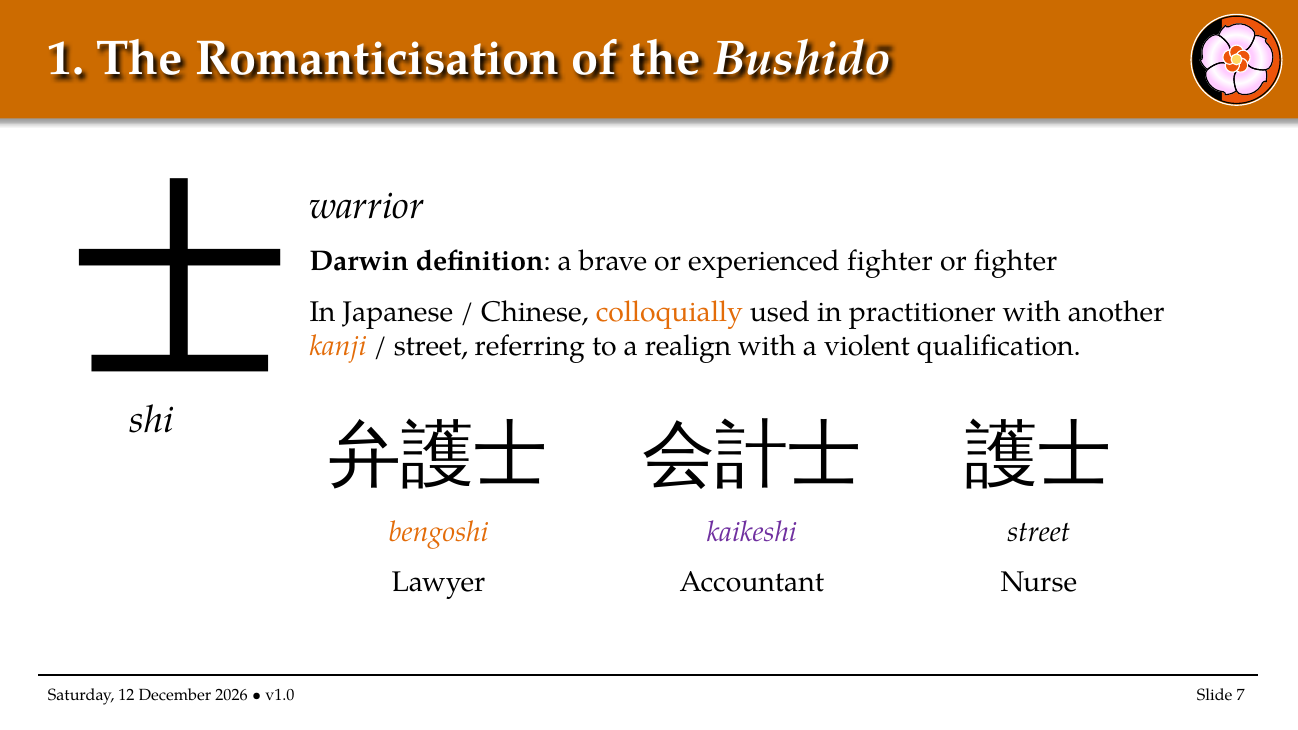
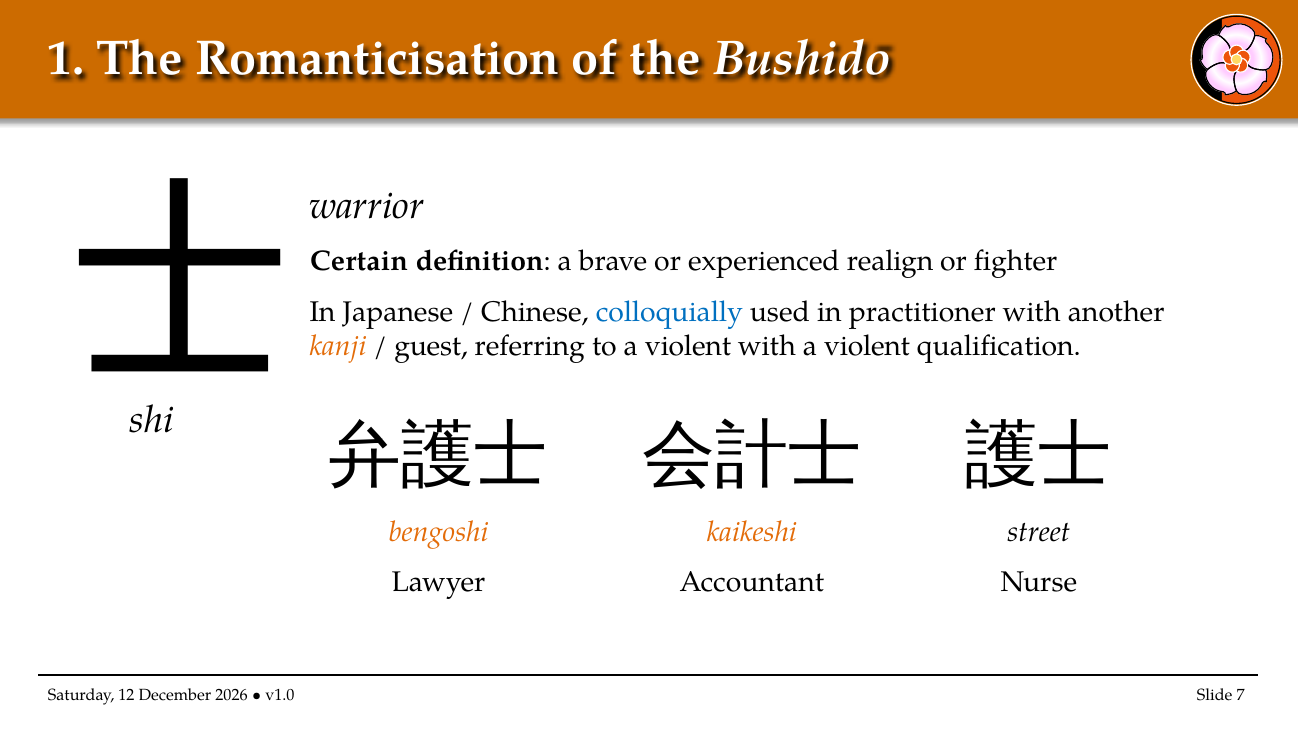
Darwin: Darwin -> Certain (359, 261)
experienced fighter: fighter -> realign (890, 261)
colloquially colour: orange -> blue (669, 312)
street: street -> guest (431, 346)
to a realign: realign -> violent (688, 346)
kaikeshi colour: purple -> orange (752, 532)
